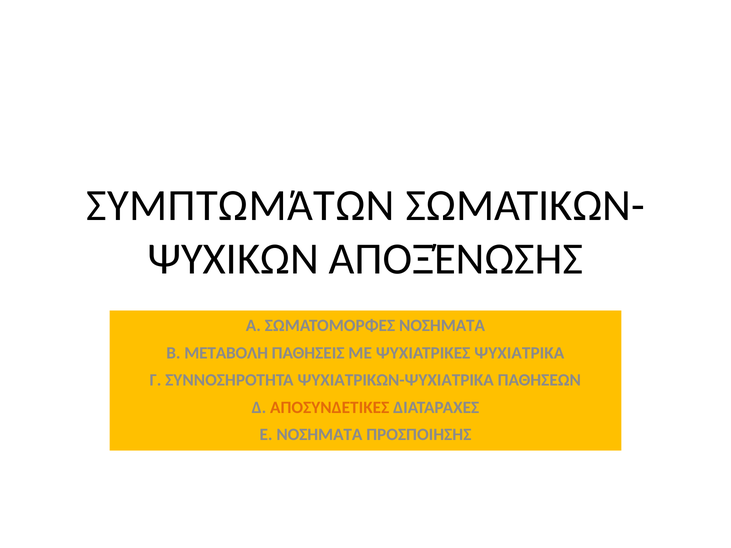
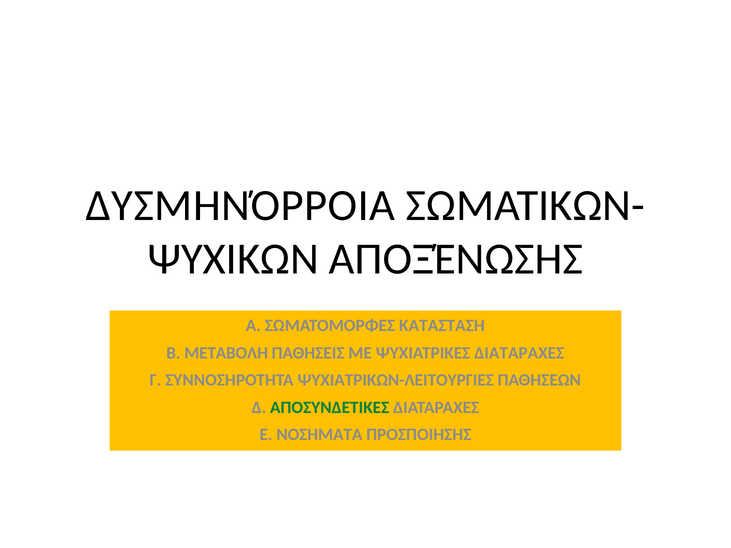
ΣΥΜΠΤΩΜΆΤΩΝ: ΣΥΜΠΤΩΜΆΤΩΝ -> ΔΥΣΜΗΝΌΡΡΟΙΑ (240, 205)
ΣΩΜΑΤΟΜΟΡΦΕΣ ΝΟΣΗΜΑΤΑ: ΝΟΣΗΜΑΤΑ -> ΚΑΤΑΣΤΑΣΗ (442, 326)
ΨΥΧΙΑΤΡΙΚΕΣ ΨΥΧΙΑΤΡΙΚΑ: ΨΥΧΙΑΤΡΙΚΑ -> ΔΙΑΤΑΡΑΧΕΣ (519, 353)
ΨΥΧΙΑΤΡΙΚΩΝ-ΨΥΧΙΑΤΡΙΚΑ: ΨΥΧΙΑΤΡΙΚΩΝ-ΨΥΧΙΑΤΡΙΚΑ -> ΨΥΧΙΑΤΡΙΚΩΝ-ΛΕΙΤΟΥΡΓΙΕΣ (396, 380)
ΑΠΟΣΥΝΔΕΤΙΚΕΣ colour: orange -> green (330, 408)
